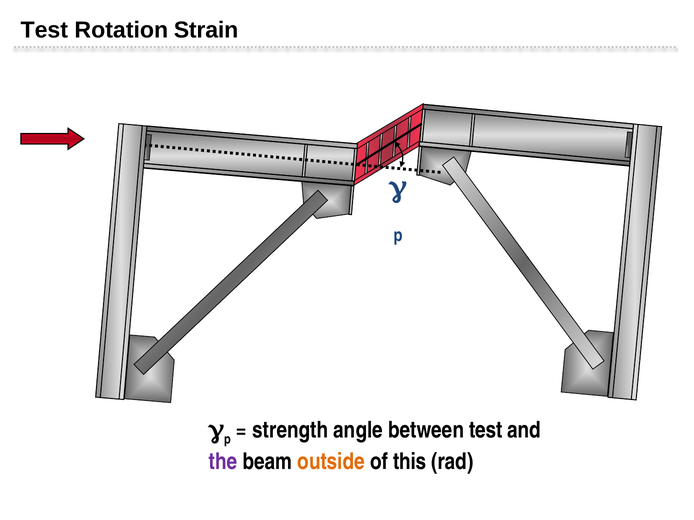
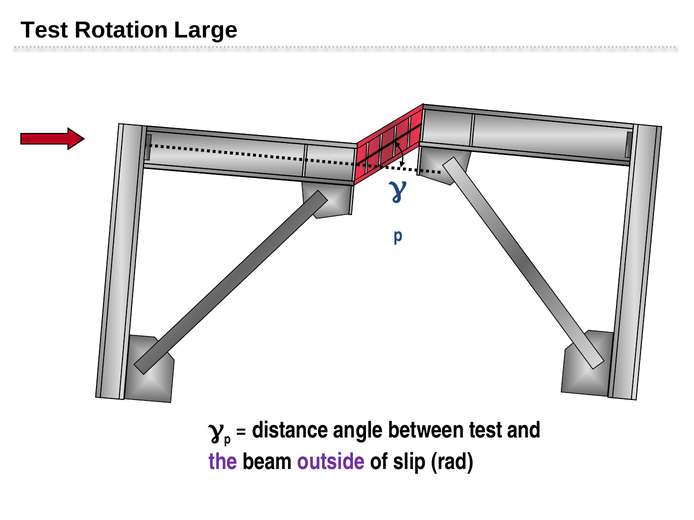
Strain: Strain -> Large (206, 30)
strength: strength -> distance (290, 431)
outside colour: orange -> purple (331, 462)
this: this -> slip (410, 462)
